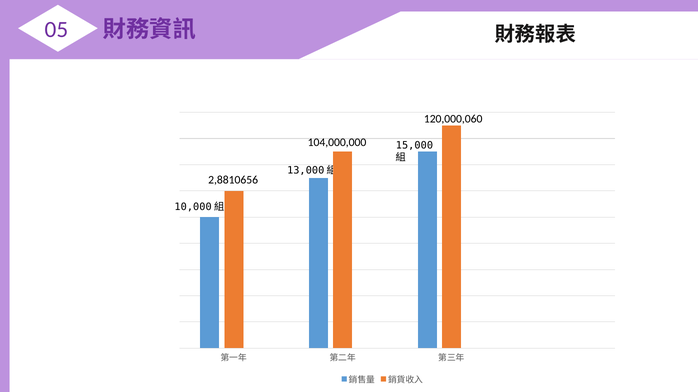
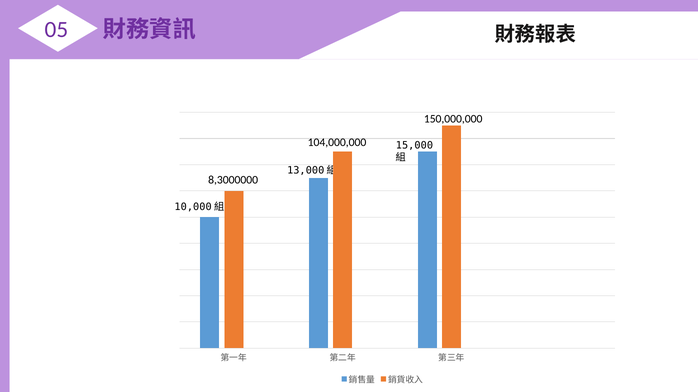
120,000,060: 120,000,060 -> 150,000,000 (453, 119)
2,8810656: 2,8810656 -> 8,3000000 (233, 180)
